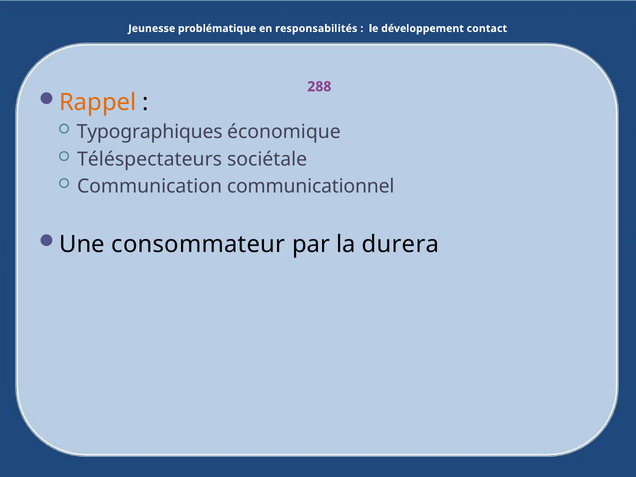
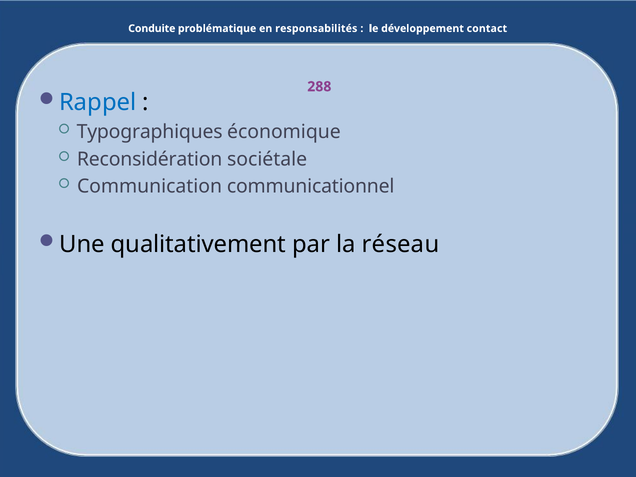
Jeunesse: Jeunesse -> Conduite (152, 28)
Rappel colour: orange -> blue (98, 102)
Téléspectateurs: Téléspectateurs -> Reconsidération (150, 159)
consommateur: consommateur -> qualitativement (198, 245)
durera: durera -> réseau (401, 245)
